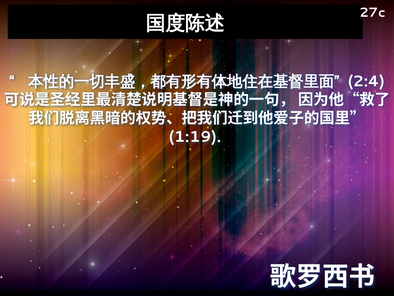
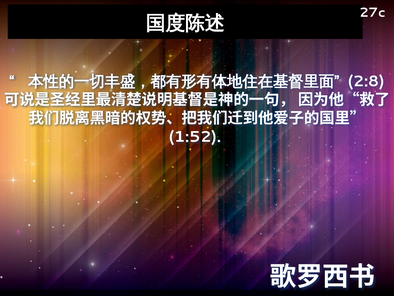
2:4: 2:4 -> 2:8 (366, 81)
1:19: 1:19 -> 1:52 (195, 136)
